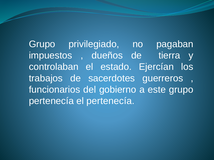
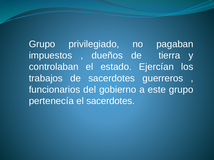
el pertenecía: pertenecía -> sacerdotes (111, 101)
